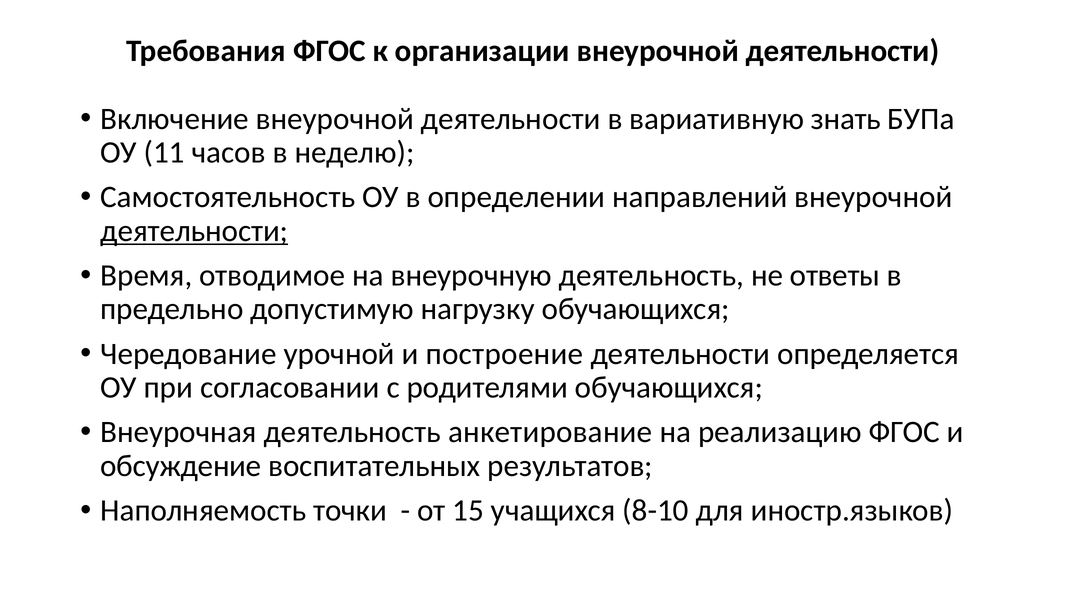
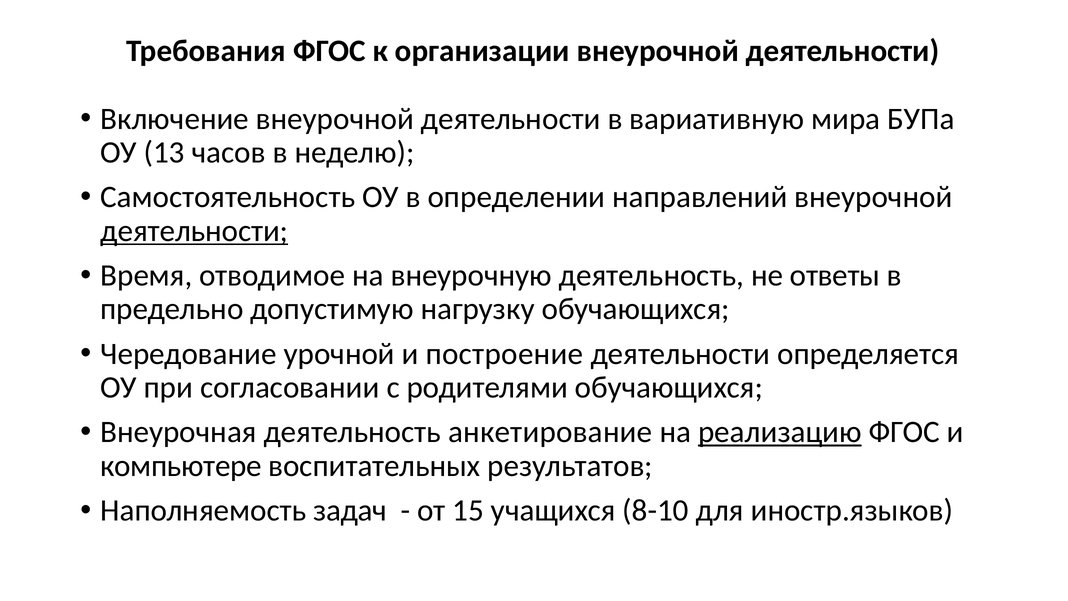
знать: знать -> мира (846, 119)
11: 11 -> 13 (164, 152)
реализацию underline: none -> present (780, 432)
обсуждение: обсуждение -> компьютере (181, 466)
точки: точки -> задач (350, 510)
